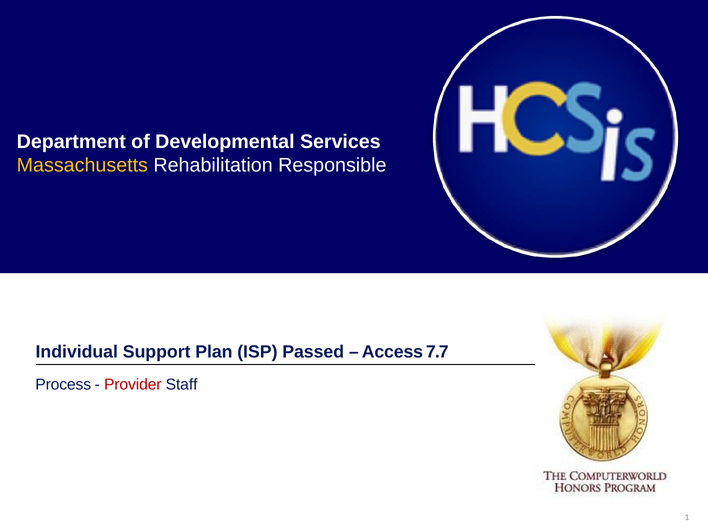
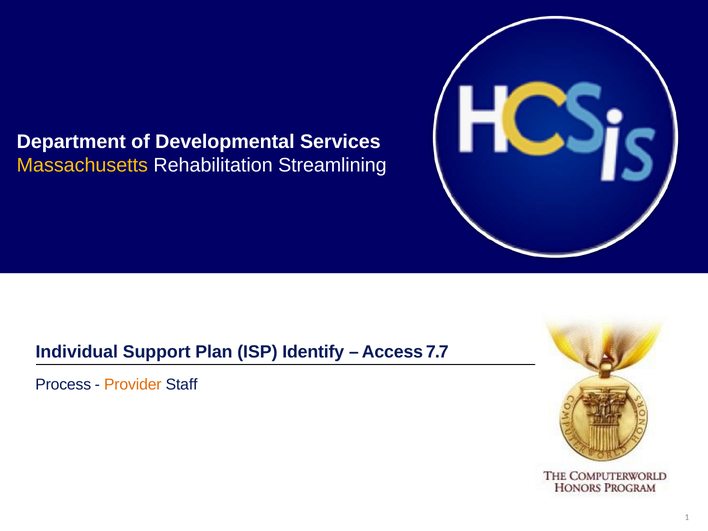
Responsible: Responsible -> Streamlining (332, 165)
Passed: Passed -> Identify (313, 352)
Provider colour: red -> orange (133, 384)
